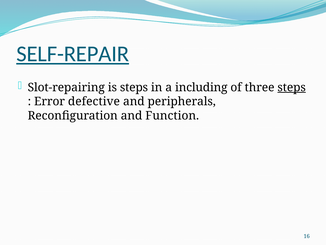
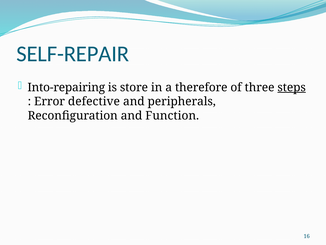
SELF-REPAIR underline: present -> none (73, 54)
Slot-repairing: Slot-repairing -> Into-repairing (66, 87)
is steps: steps -> store (134, 87)
including: including -> therefore (201, 87)
